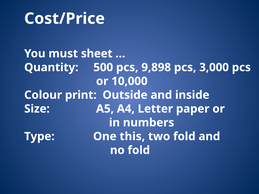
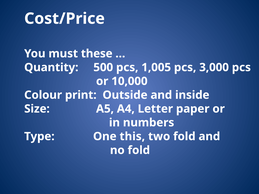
sheet: sheet -> these (97, 54)
9,898: 9,898 -> 1,005 (156, 67)
